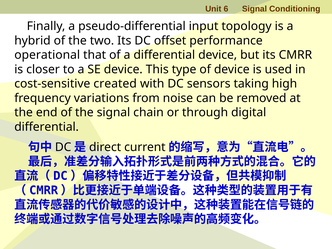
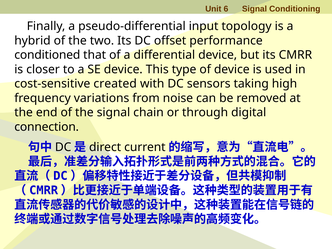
operational: operational -> conditioned (47, 55)
differential: differential -> connection (47, 127)
